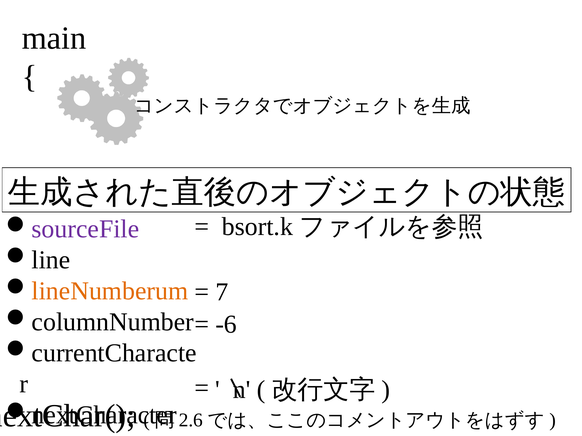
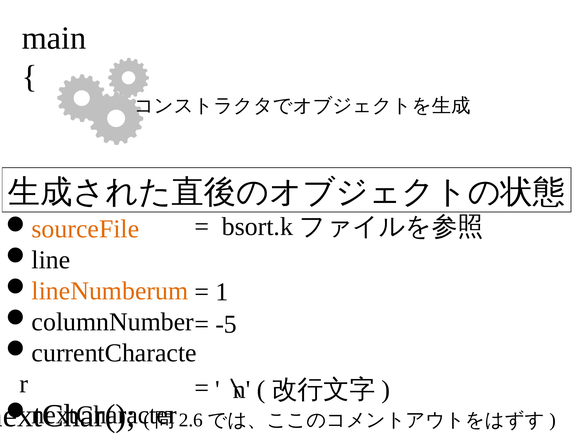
sourceFile colour: purple -> orange (85, 229)
7: 7 -> 1 (222, 292)
-6: -6 -> -5 (226, 325)
